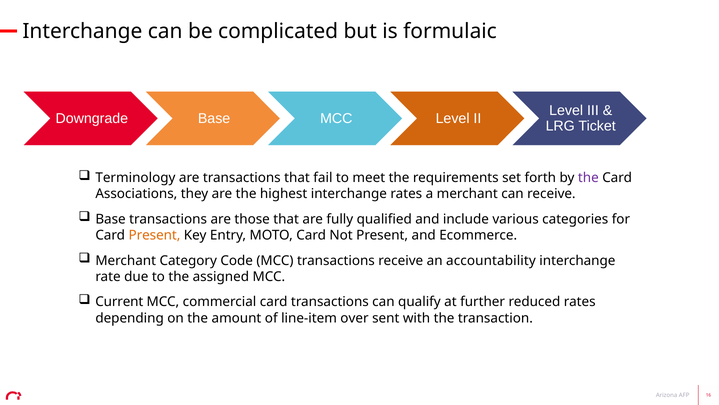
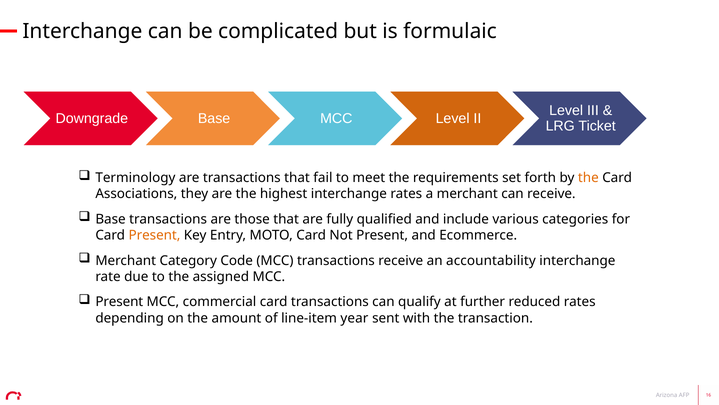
the colour: purple -> orange (588, 178)
Current: Current -> Present (119, 302)
over: over -> year (354, 318)
